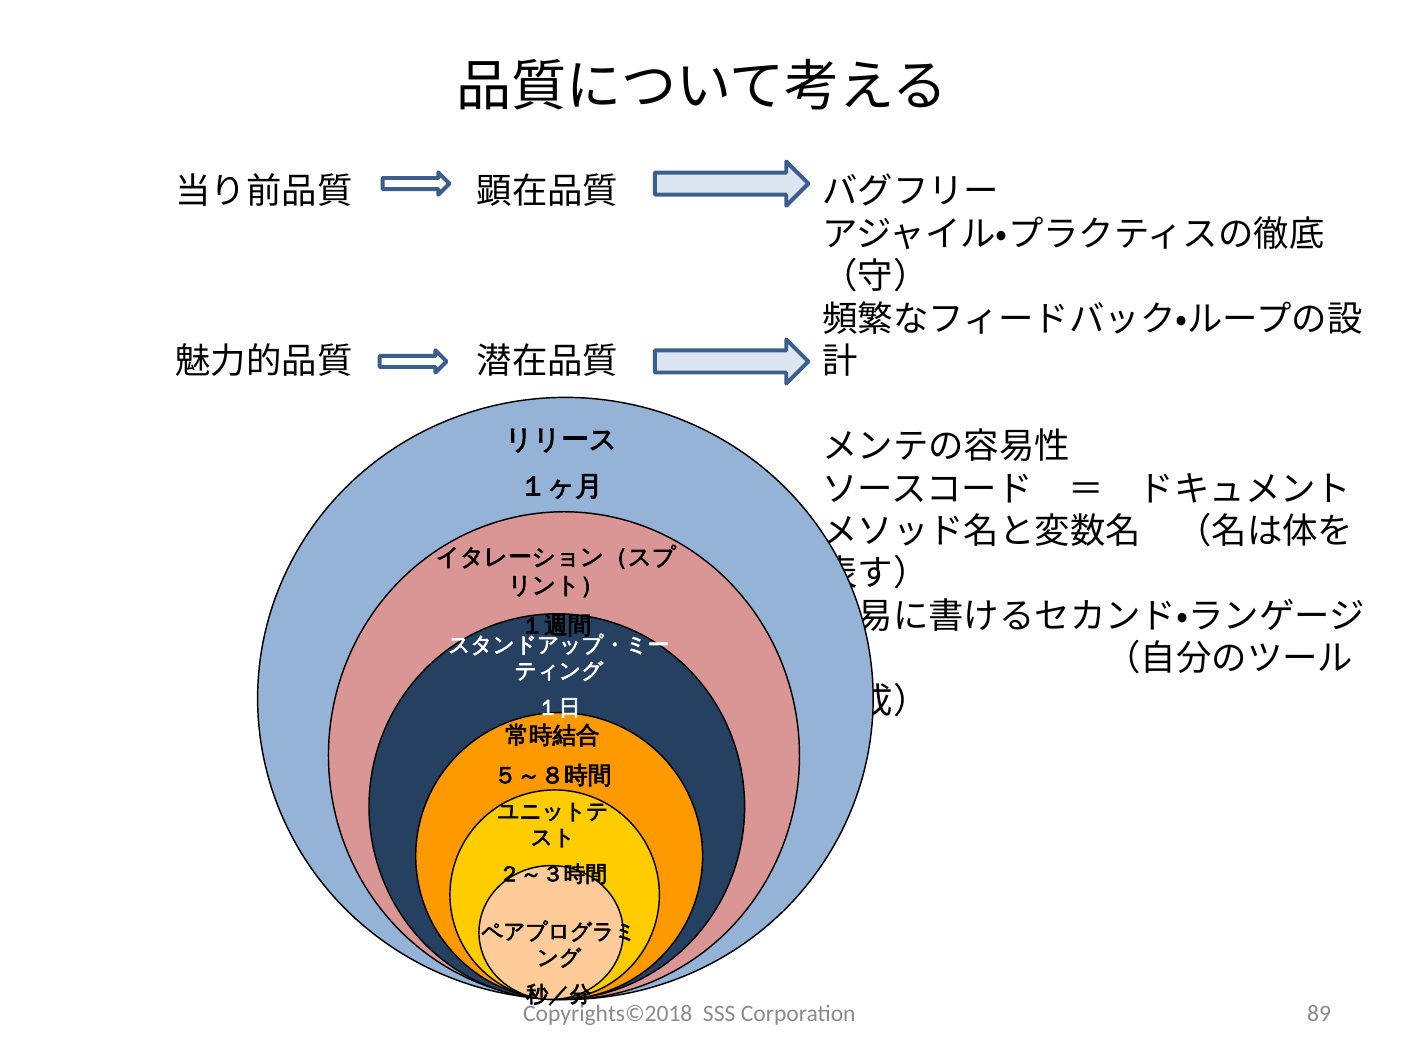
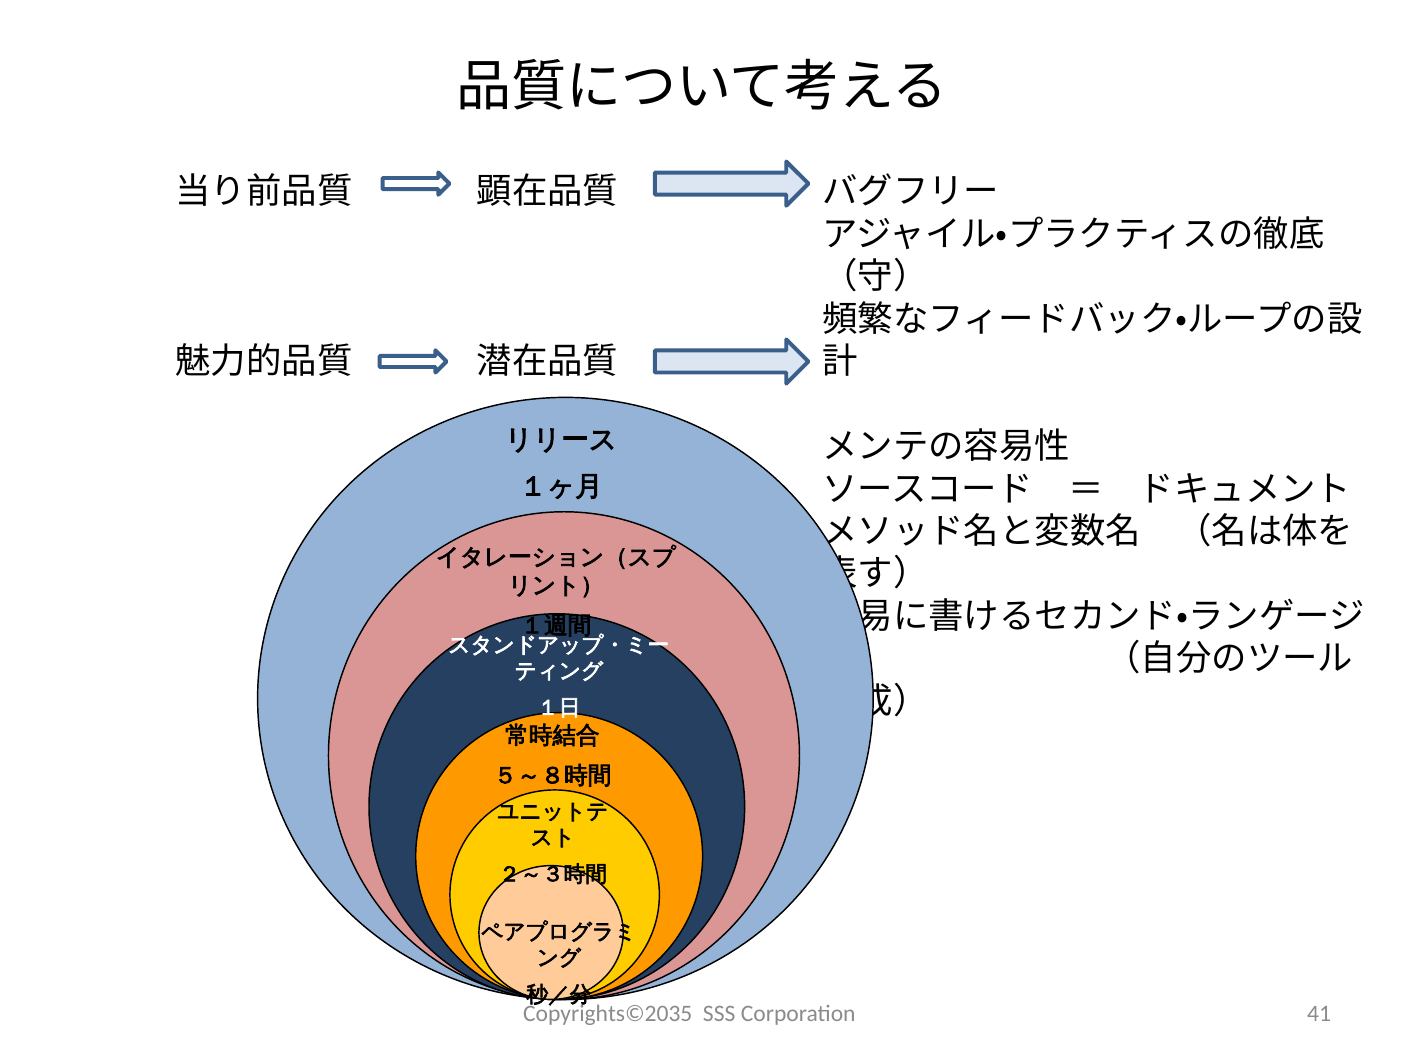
Copyrights©2018: Copyrights©2018 -> Copyrights©2035 (608, 1014)
89: 89 -> 41 (1319, 1014)
